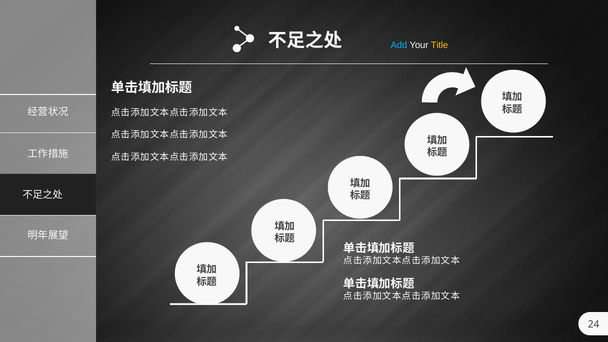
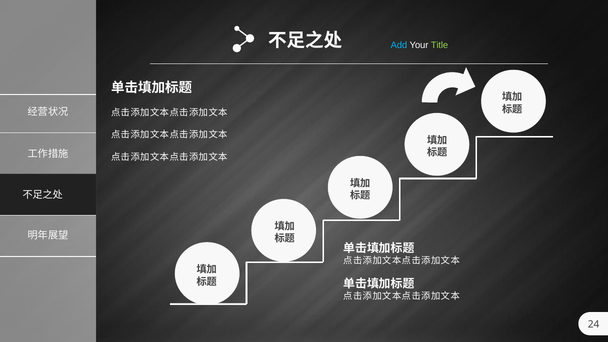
Title colour: yellow -> light green (440, 45)
